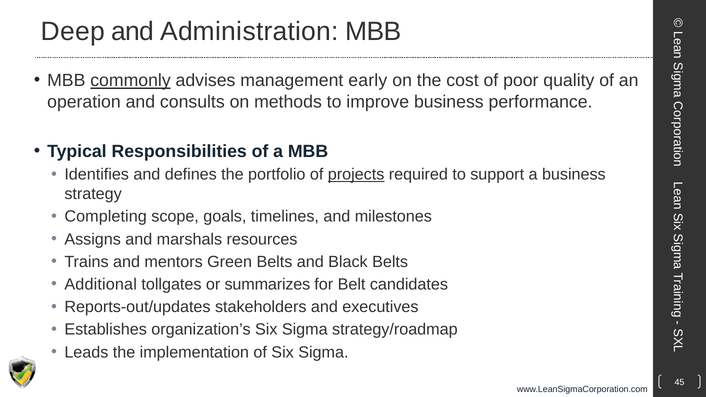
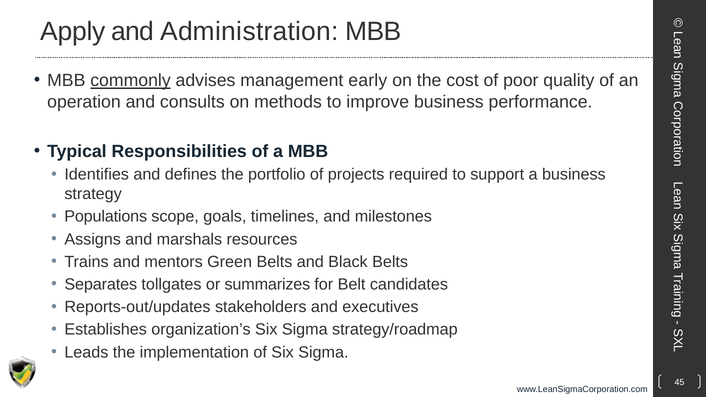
Deep: Deep -> Apply (73, 31)
projects underline: present -> none (356, 175)
Completing: Completing -> Populations (106, 217)
Additional: Additional -> Separates (101, 285)
